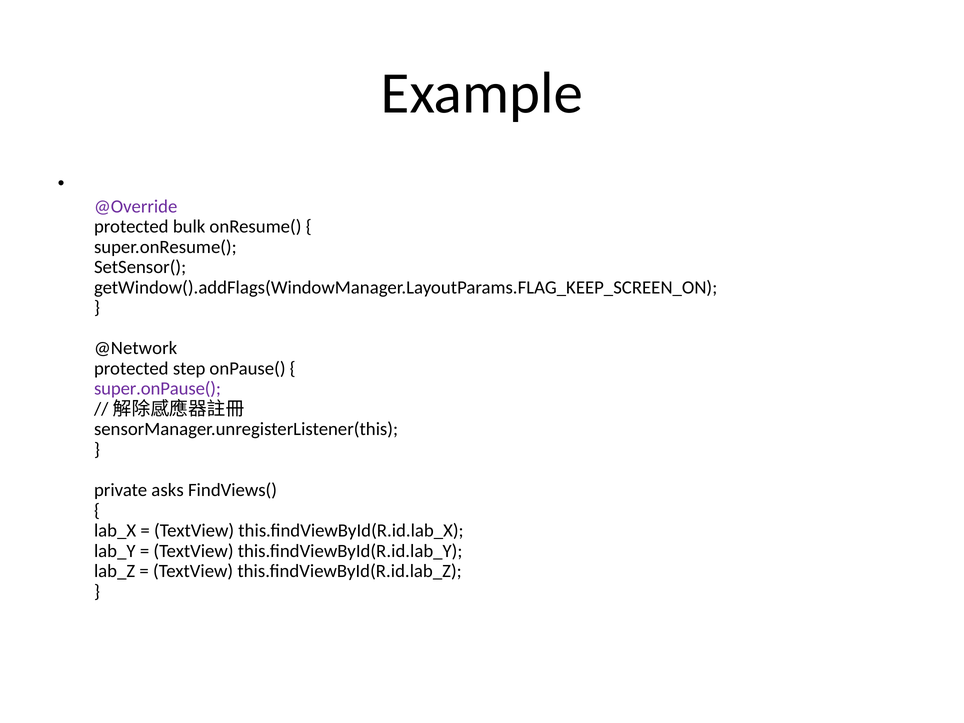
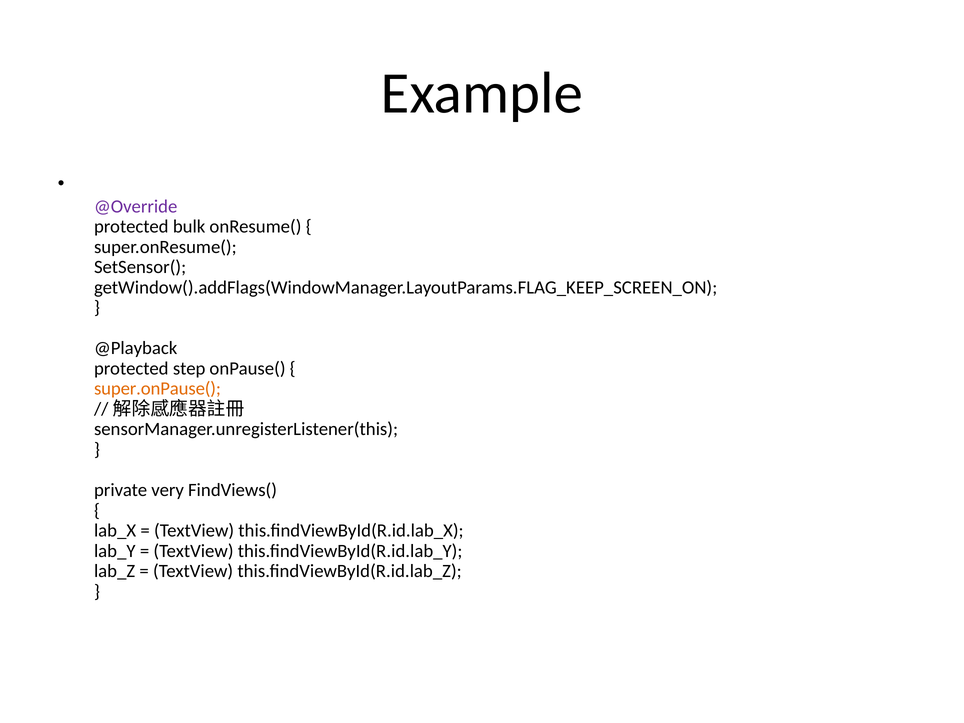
@Network: @Network -> @Playback (136, 348)
super.onPause( colour: purple -> orange (157, 389)
asks: asks -> very (168, 490)
